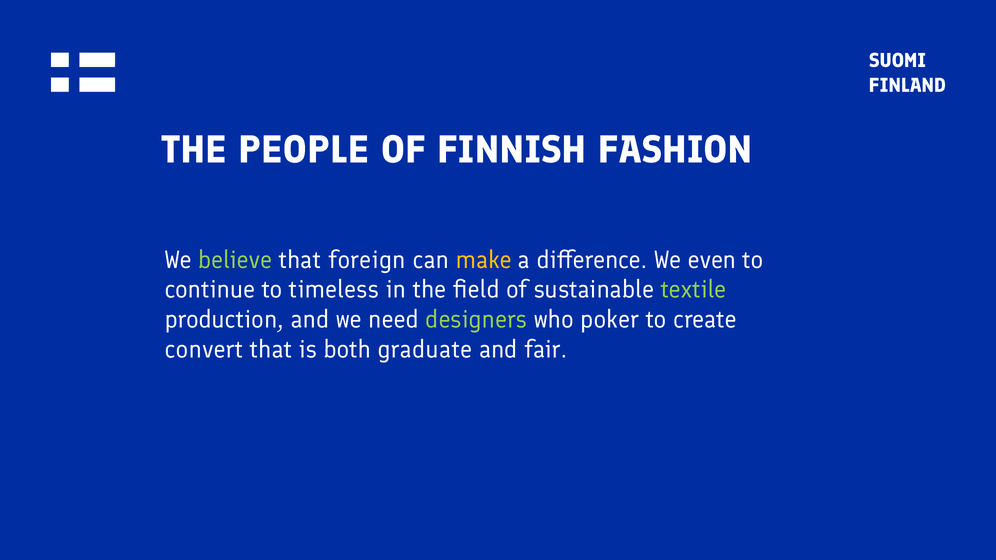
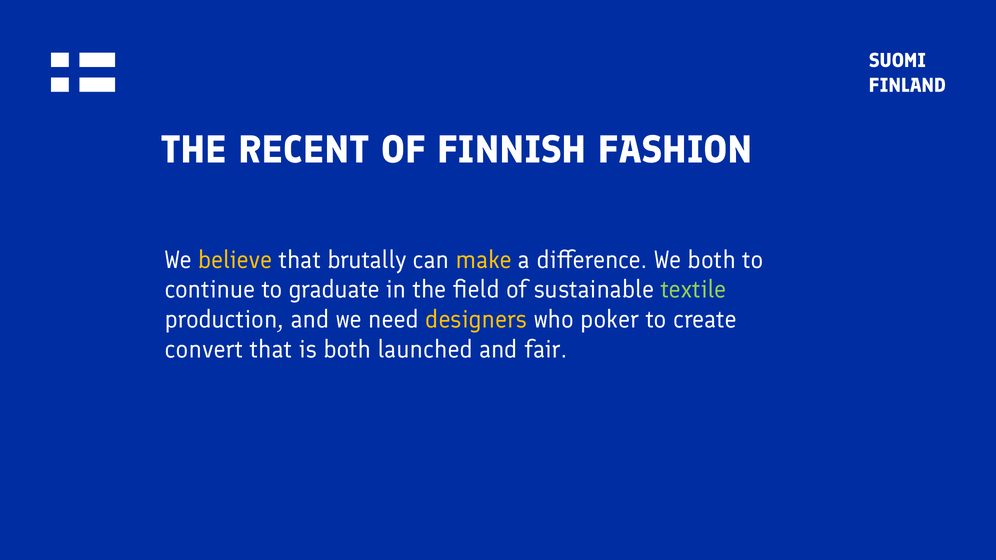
PEOPLE: PEOPLE -> RECENT (304, 150)
believe colour: light green -> yellow (235, 260)
foreign: foreign -> brutally (367, 260)
We even: even -> both (712, 260)
timeless: timeless -> graduate (334, 290)
designers colour: light green -> yellow (476, 320)
graduate: graduate -> launched (425, 350)
